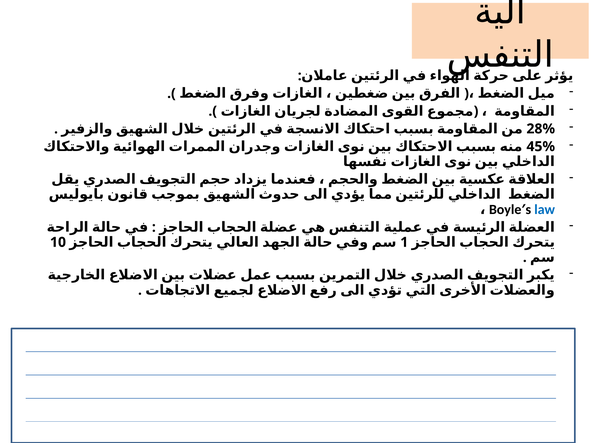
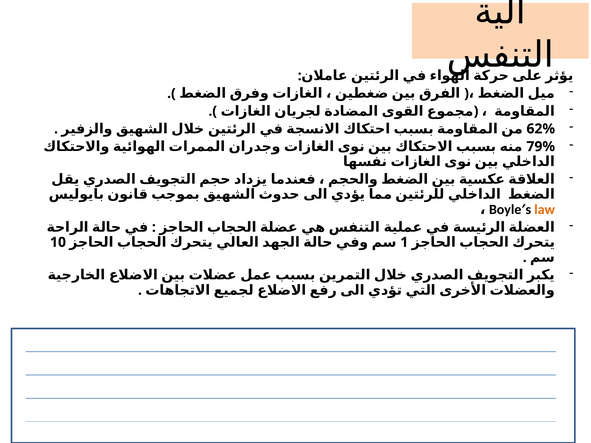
28%: 28% -> 62% (541, 129)
45%: 45% -> 79% (541, 147)
law colour: blue -> orange (545, 210)
